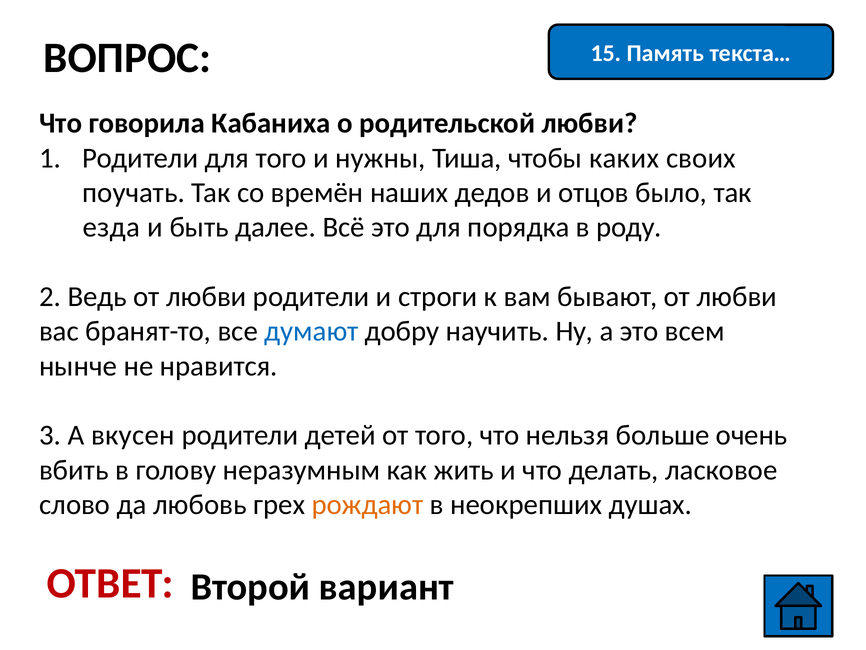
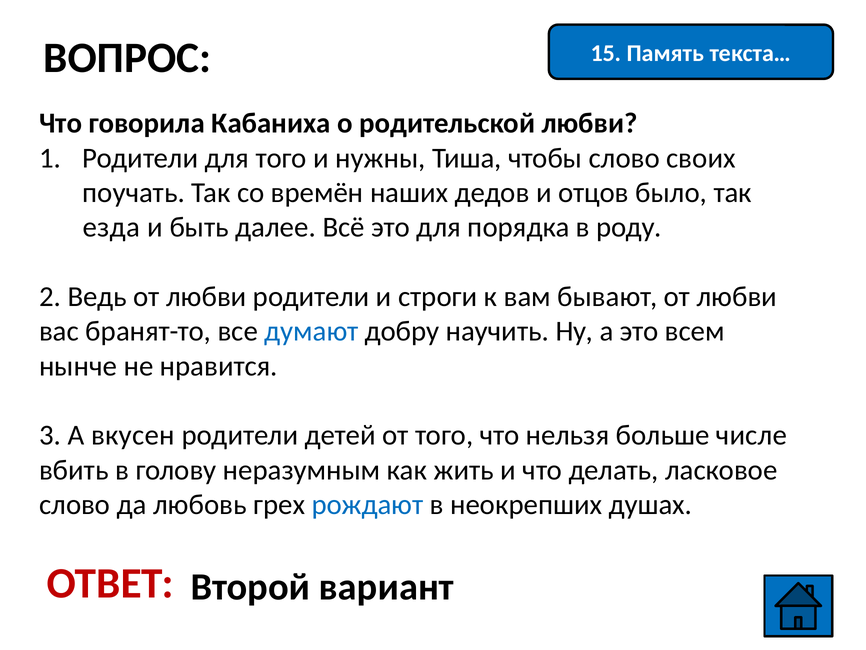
чтобы каких: каких -> слово (624, 158)
очень: очень -> числе (751, 435)
рождают colour: orange -> blue (367, 504)
